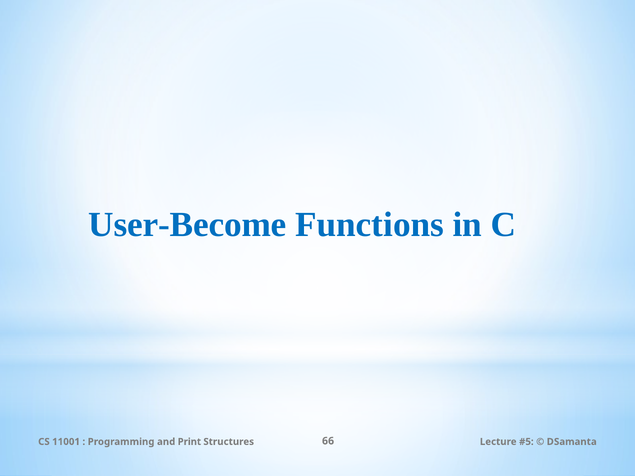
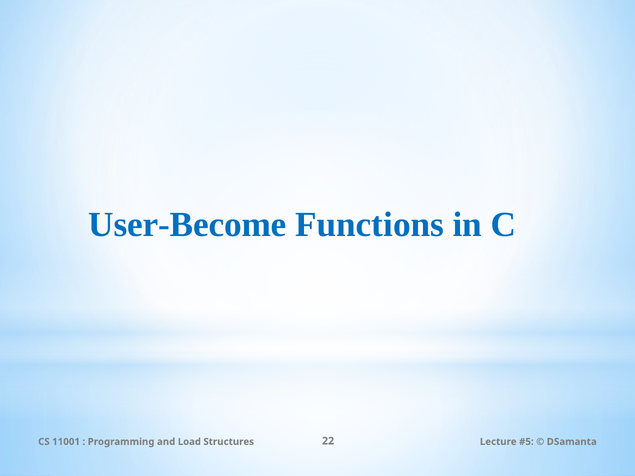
Print: Print -> Load (189, 442)
66: 66 -> 22 (328, 441)
